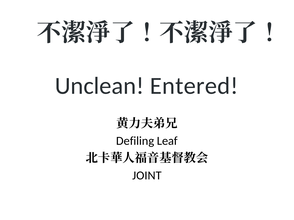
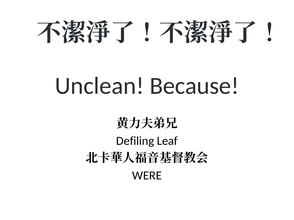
Entered: Entered -> Because (194, 86)
JOINT: JOINT -> WERE (147, 176)
